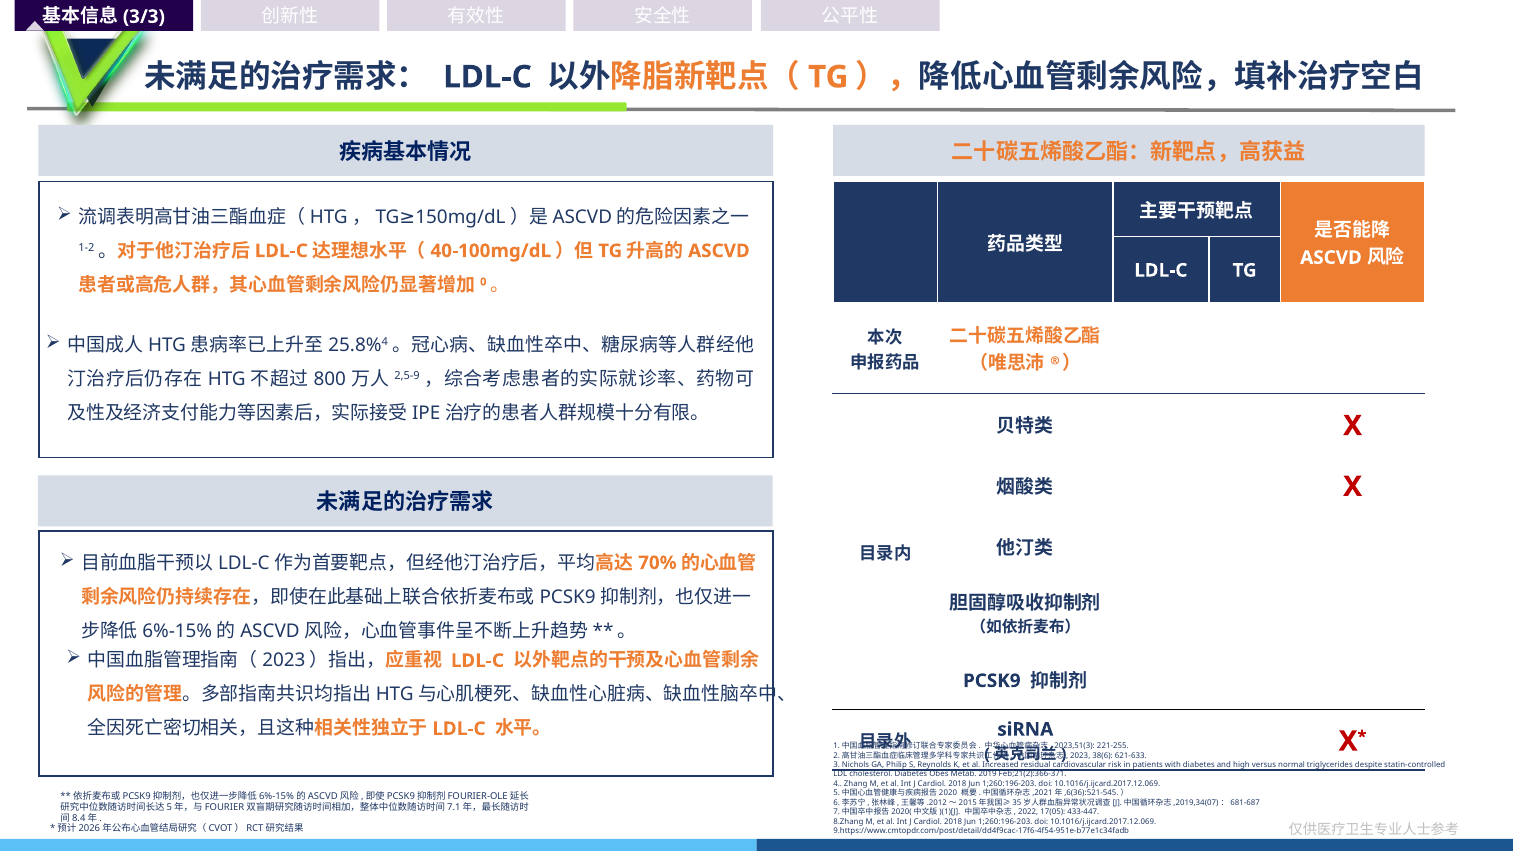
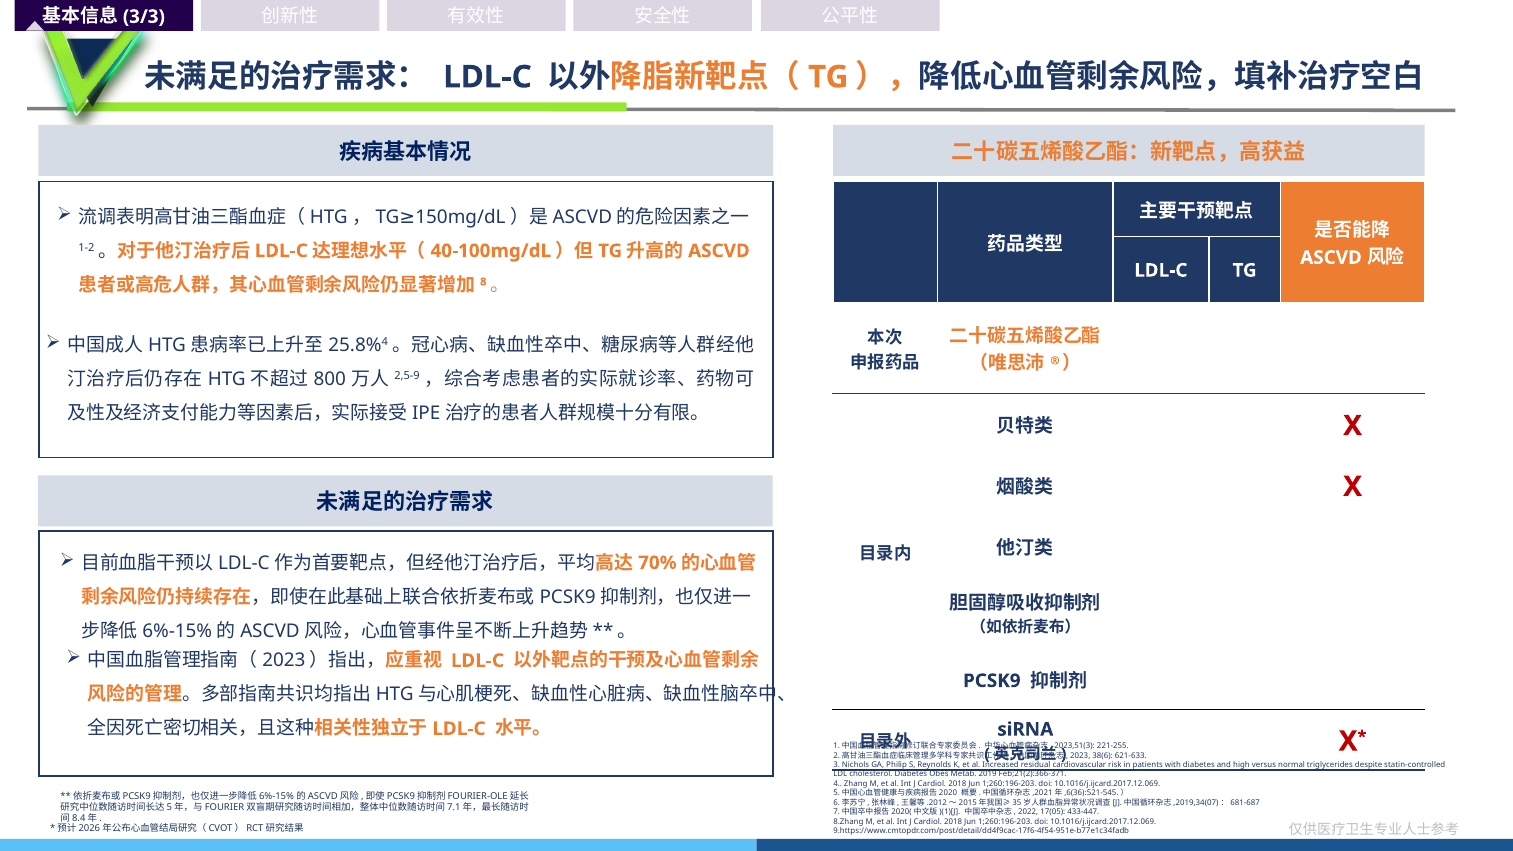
0: 0 -> 8 (483, 282)
